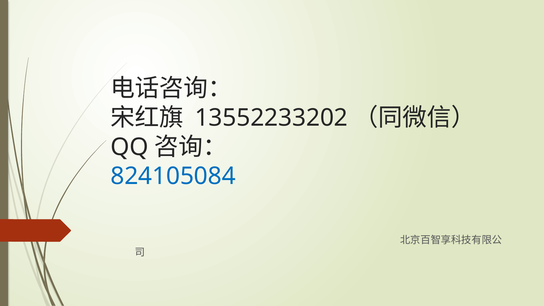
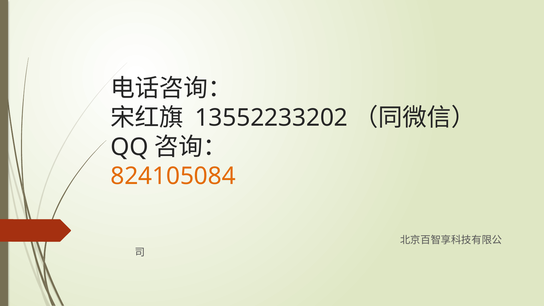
824105084 colour: blue -> orange (173, 176)
